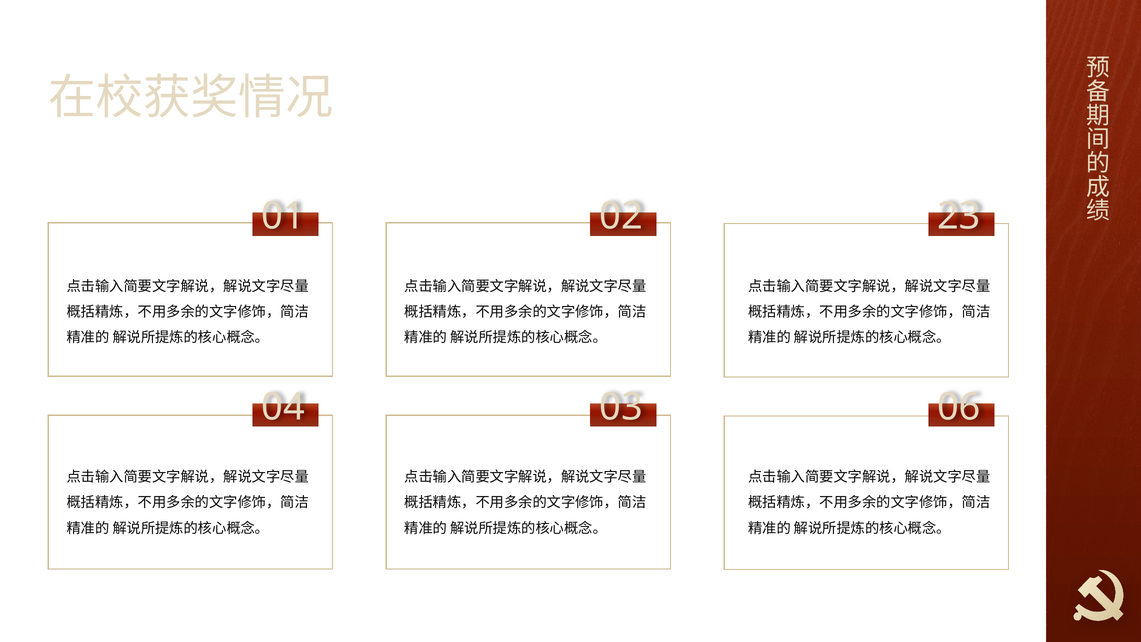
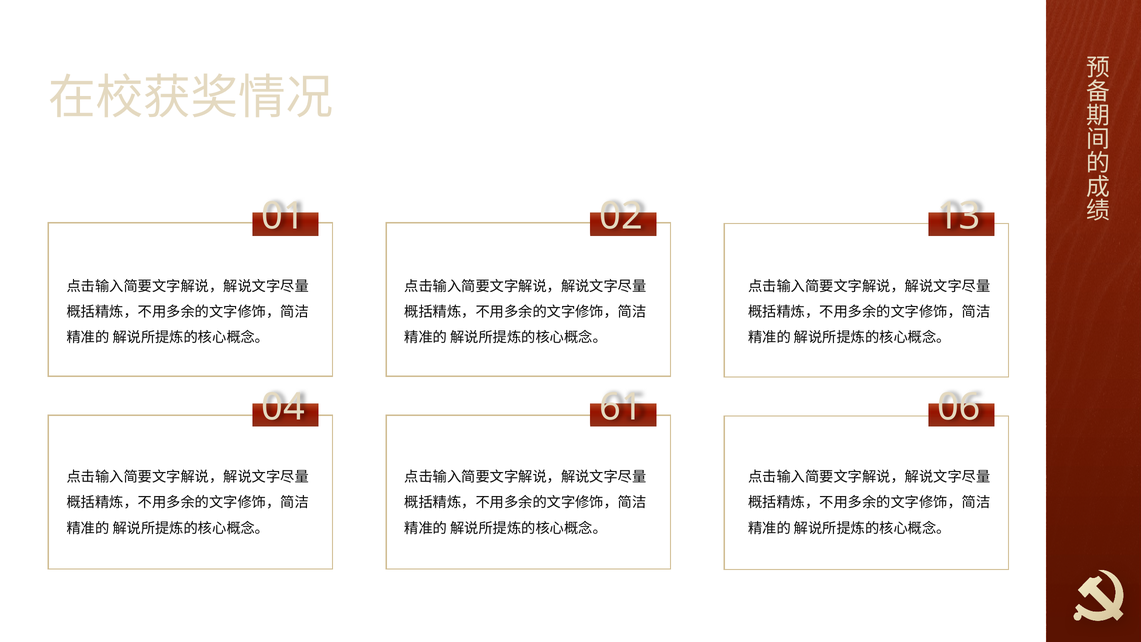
23: 23 -> 13 (959, 216)
03: 03 -> 61 (621, 407)
